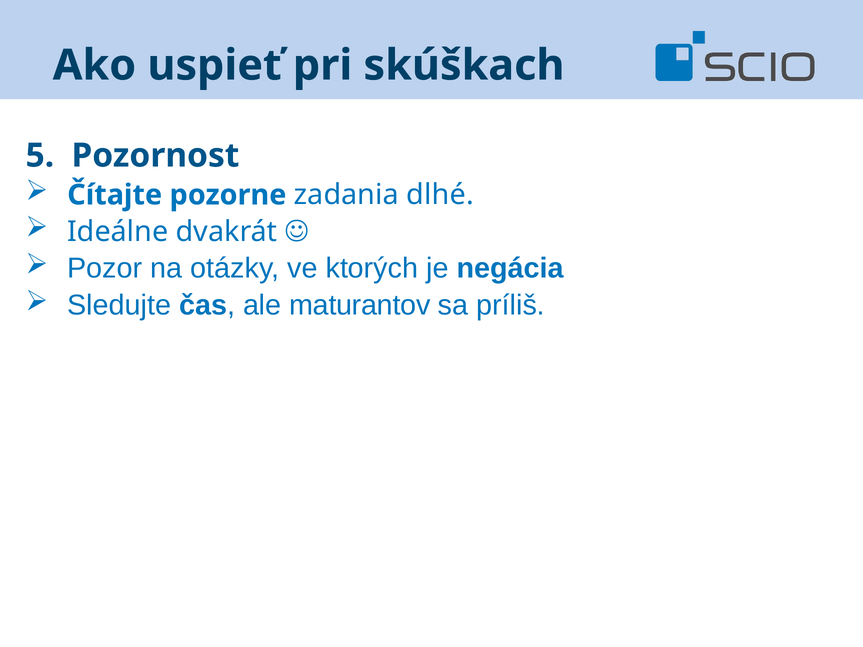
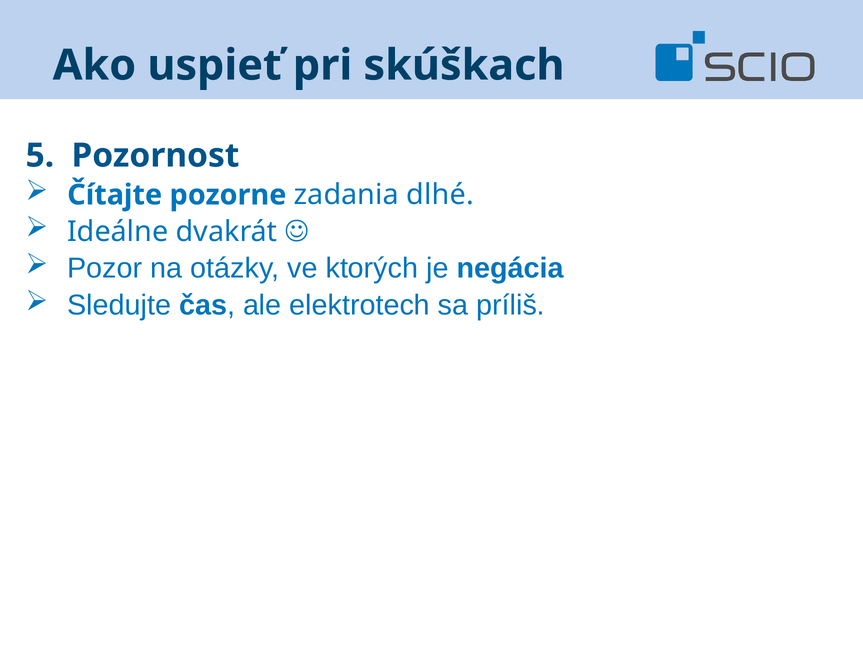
maturantov: maturantov -> elektrotech (360, 305)
